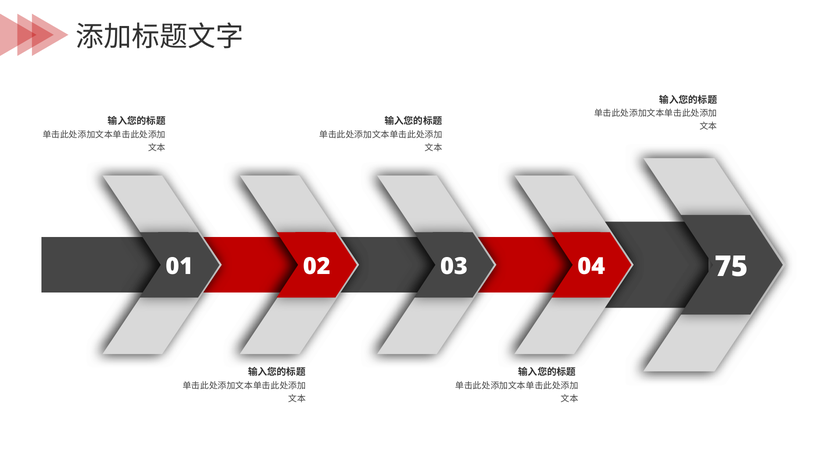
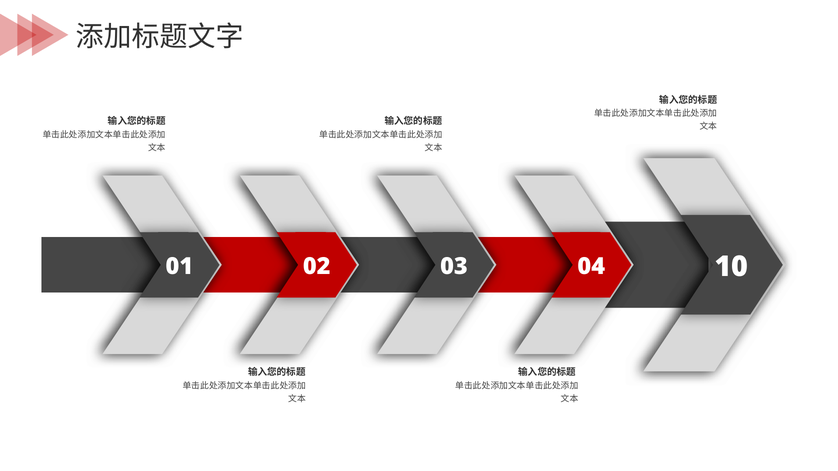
75: 75 -> 10 (732, 267)
